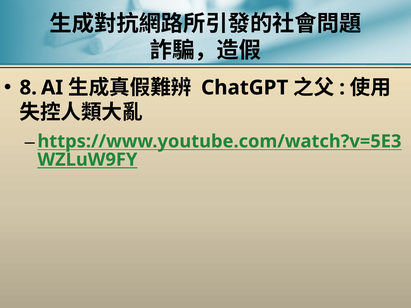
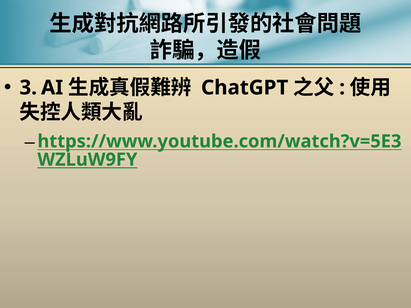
8: 8 -> 3 (28, 88)
